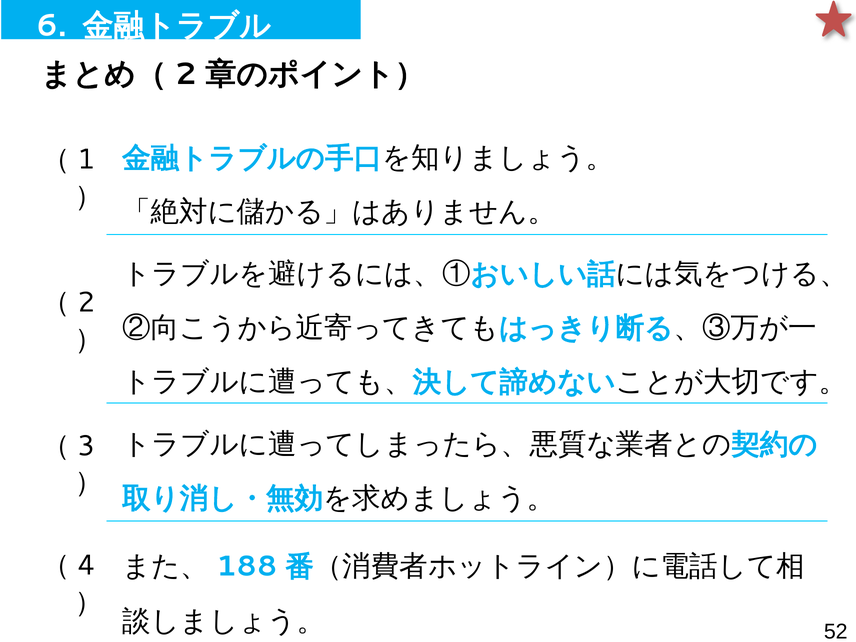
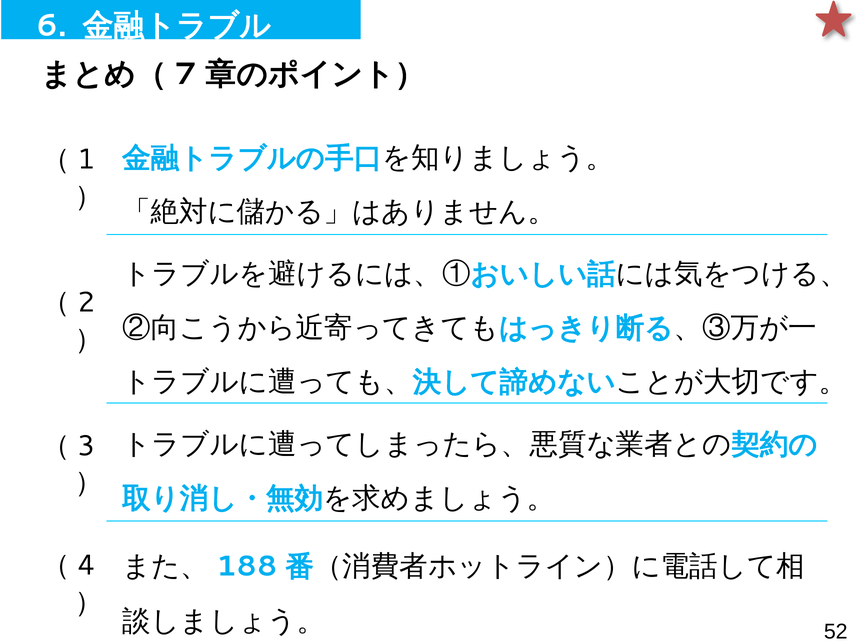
2: 2 -> 7 (186, 74)
